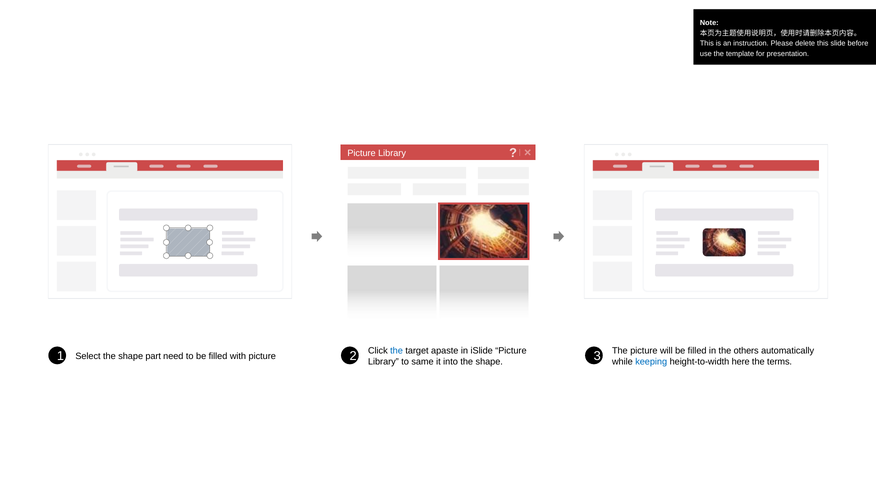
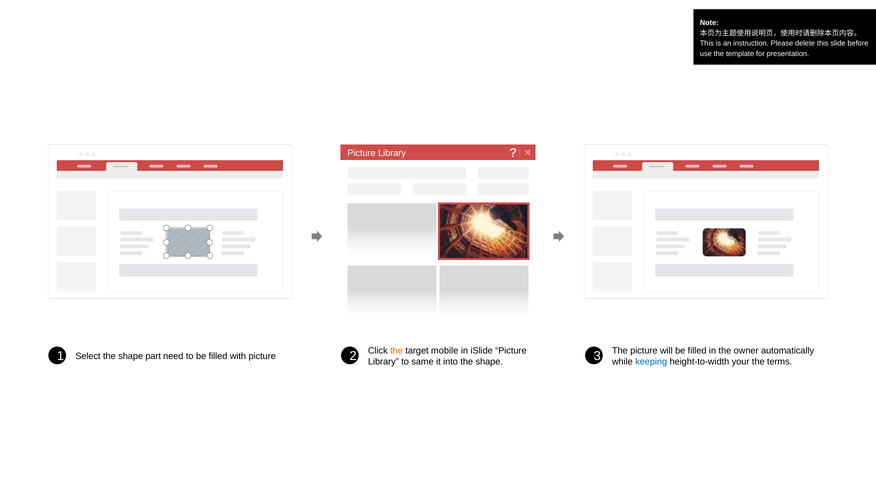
the colour: blue -> orange (397, 350)
apaste: apaste -> mobile (445, 350)
others: others -> owner (746, 350)
here: here -> your (741, 361)
